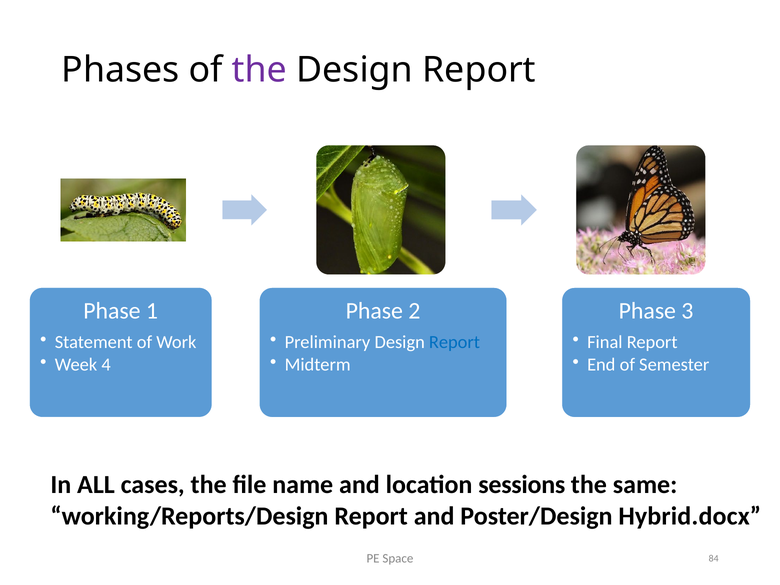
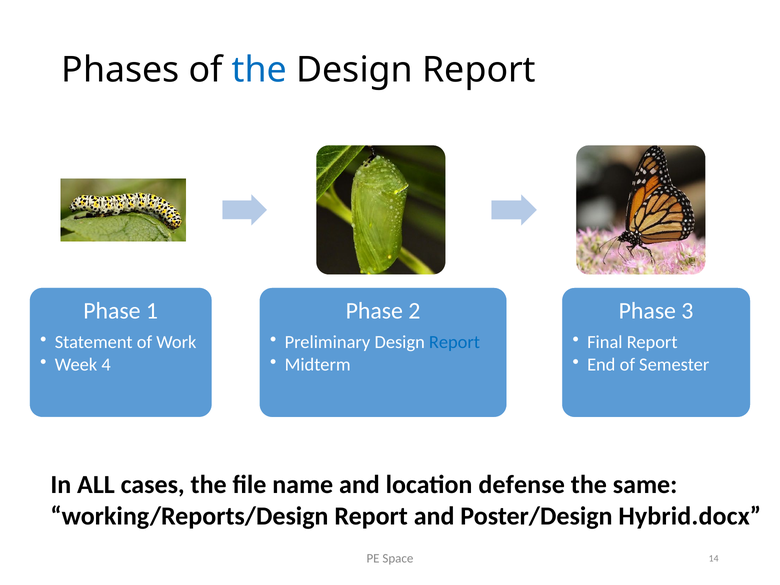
the colour: purple -> blue (259, 70)
sessions: sessions -> defense (522, 485)
84: 84 -> 14 (714, 558)
